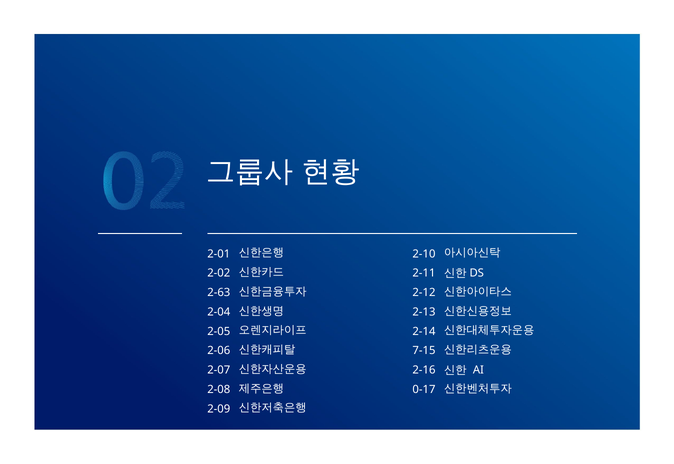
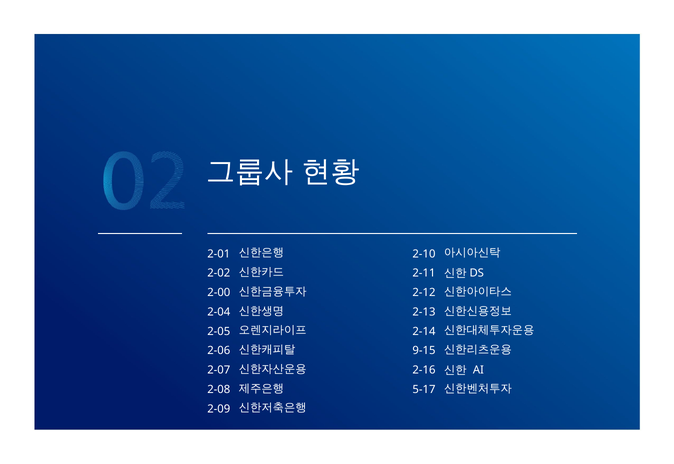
2-63: 2-63 -> 2-00 (219, 292)
7-15: 7-15 -> 9-15 (424, 351)
0-17: 0-17 -> 5-17 (424, 389)
